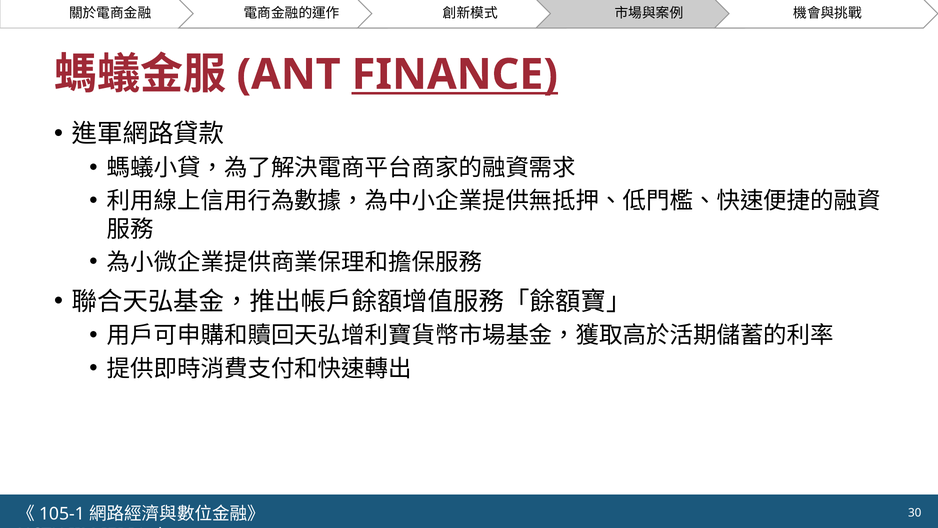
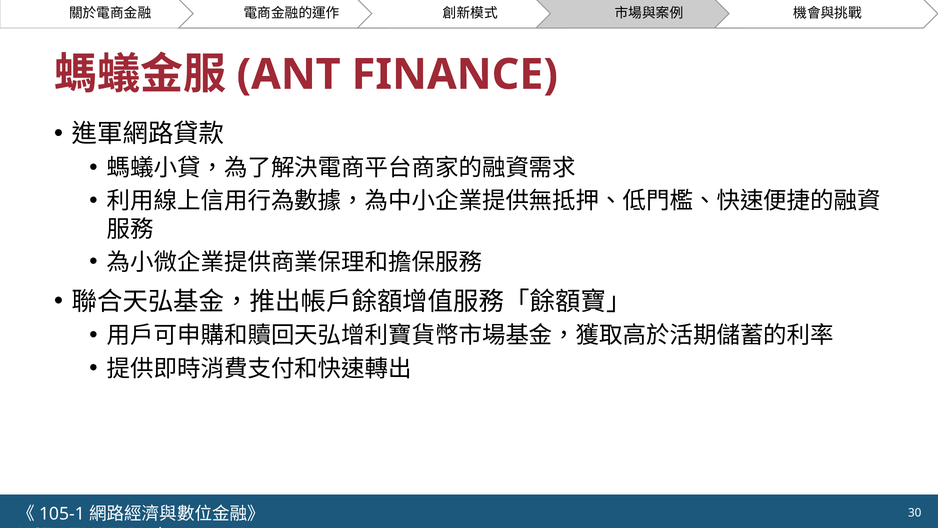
FINANCE underline: present -> none (455, 75)
